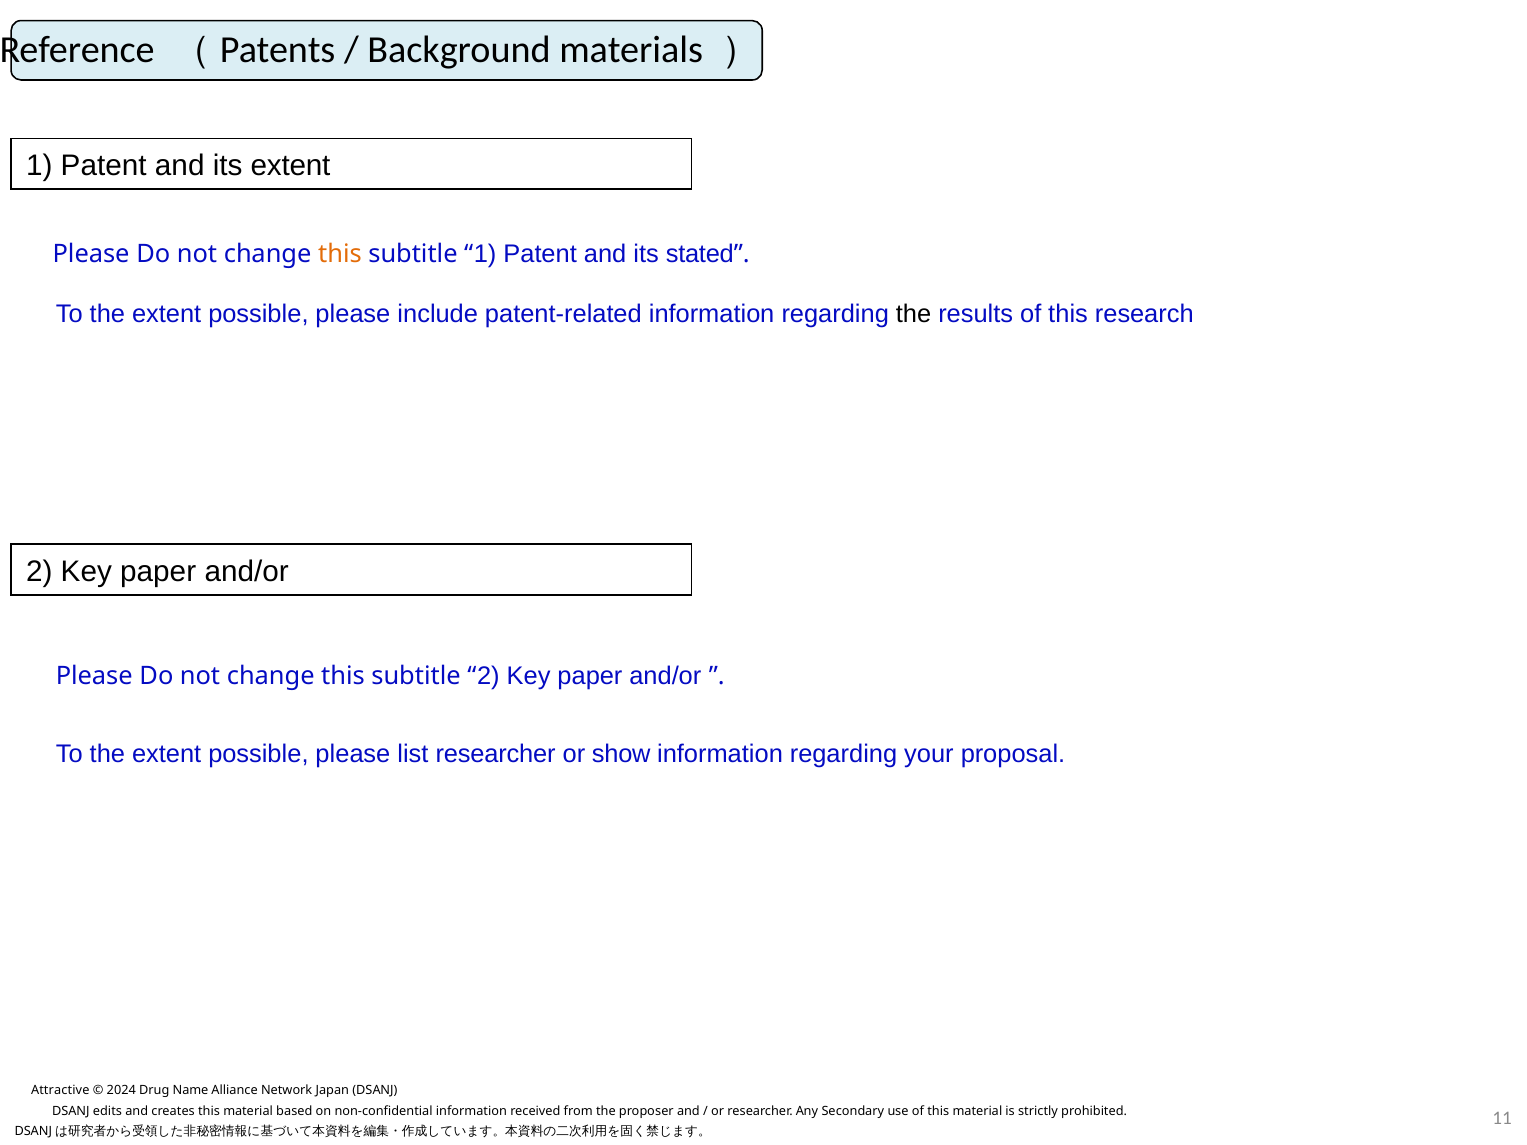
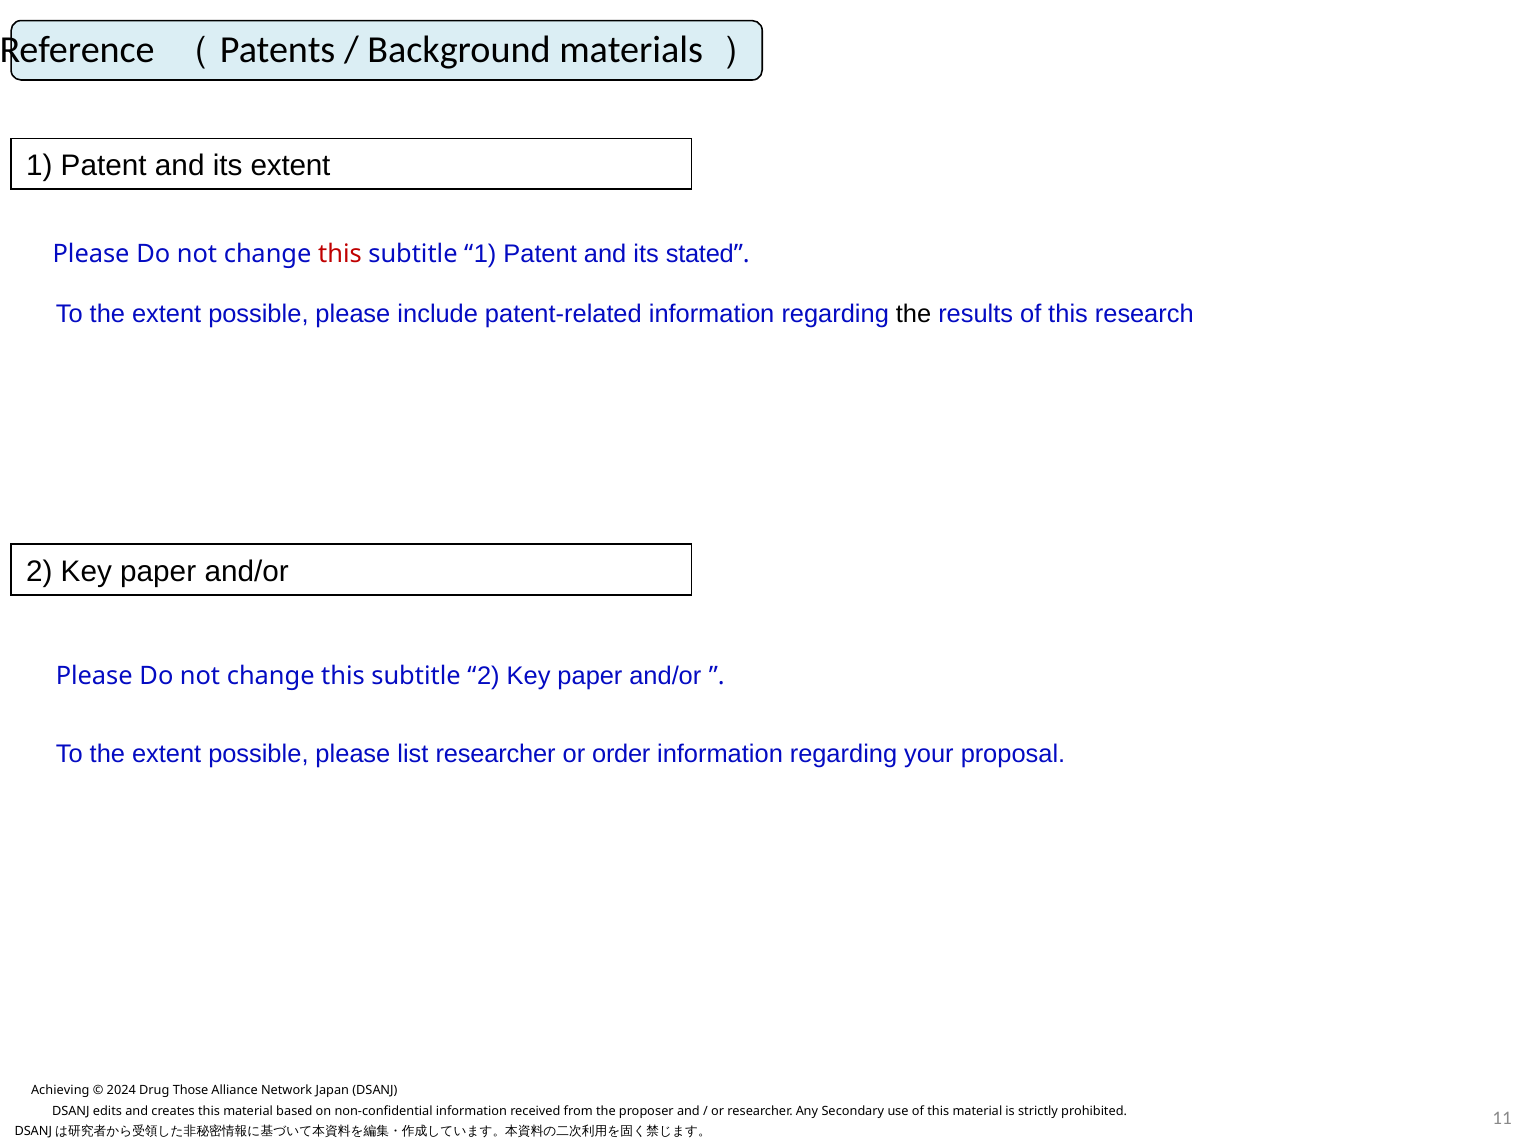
this colour: orange -> red (340, 254)
show: show -> order (621, 754)
Attractive: Attractive -> Achieving (60, 1091)
Name: Name -> Those (191, 1091)
